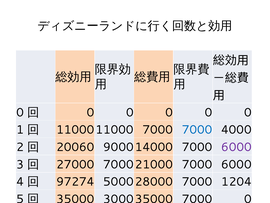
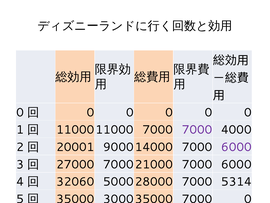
7000 colour: blue -> purple (197, 129)
20060: 20060 -> 20001 (75, 147)
97274: 97274 -> 32060 (75, 181)
1204: 1204 -> 5314 (236, 181)
